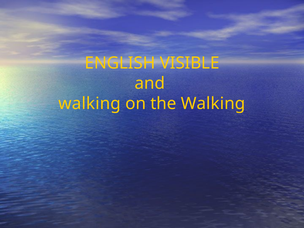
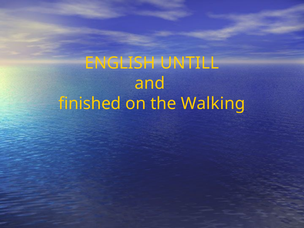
VISIBLE: VISIBLE -> UNTILL (189, 63)
walking: walking -> finished (90, 103)
